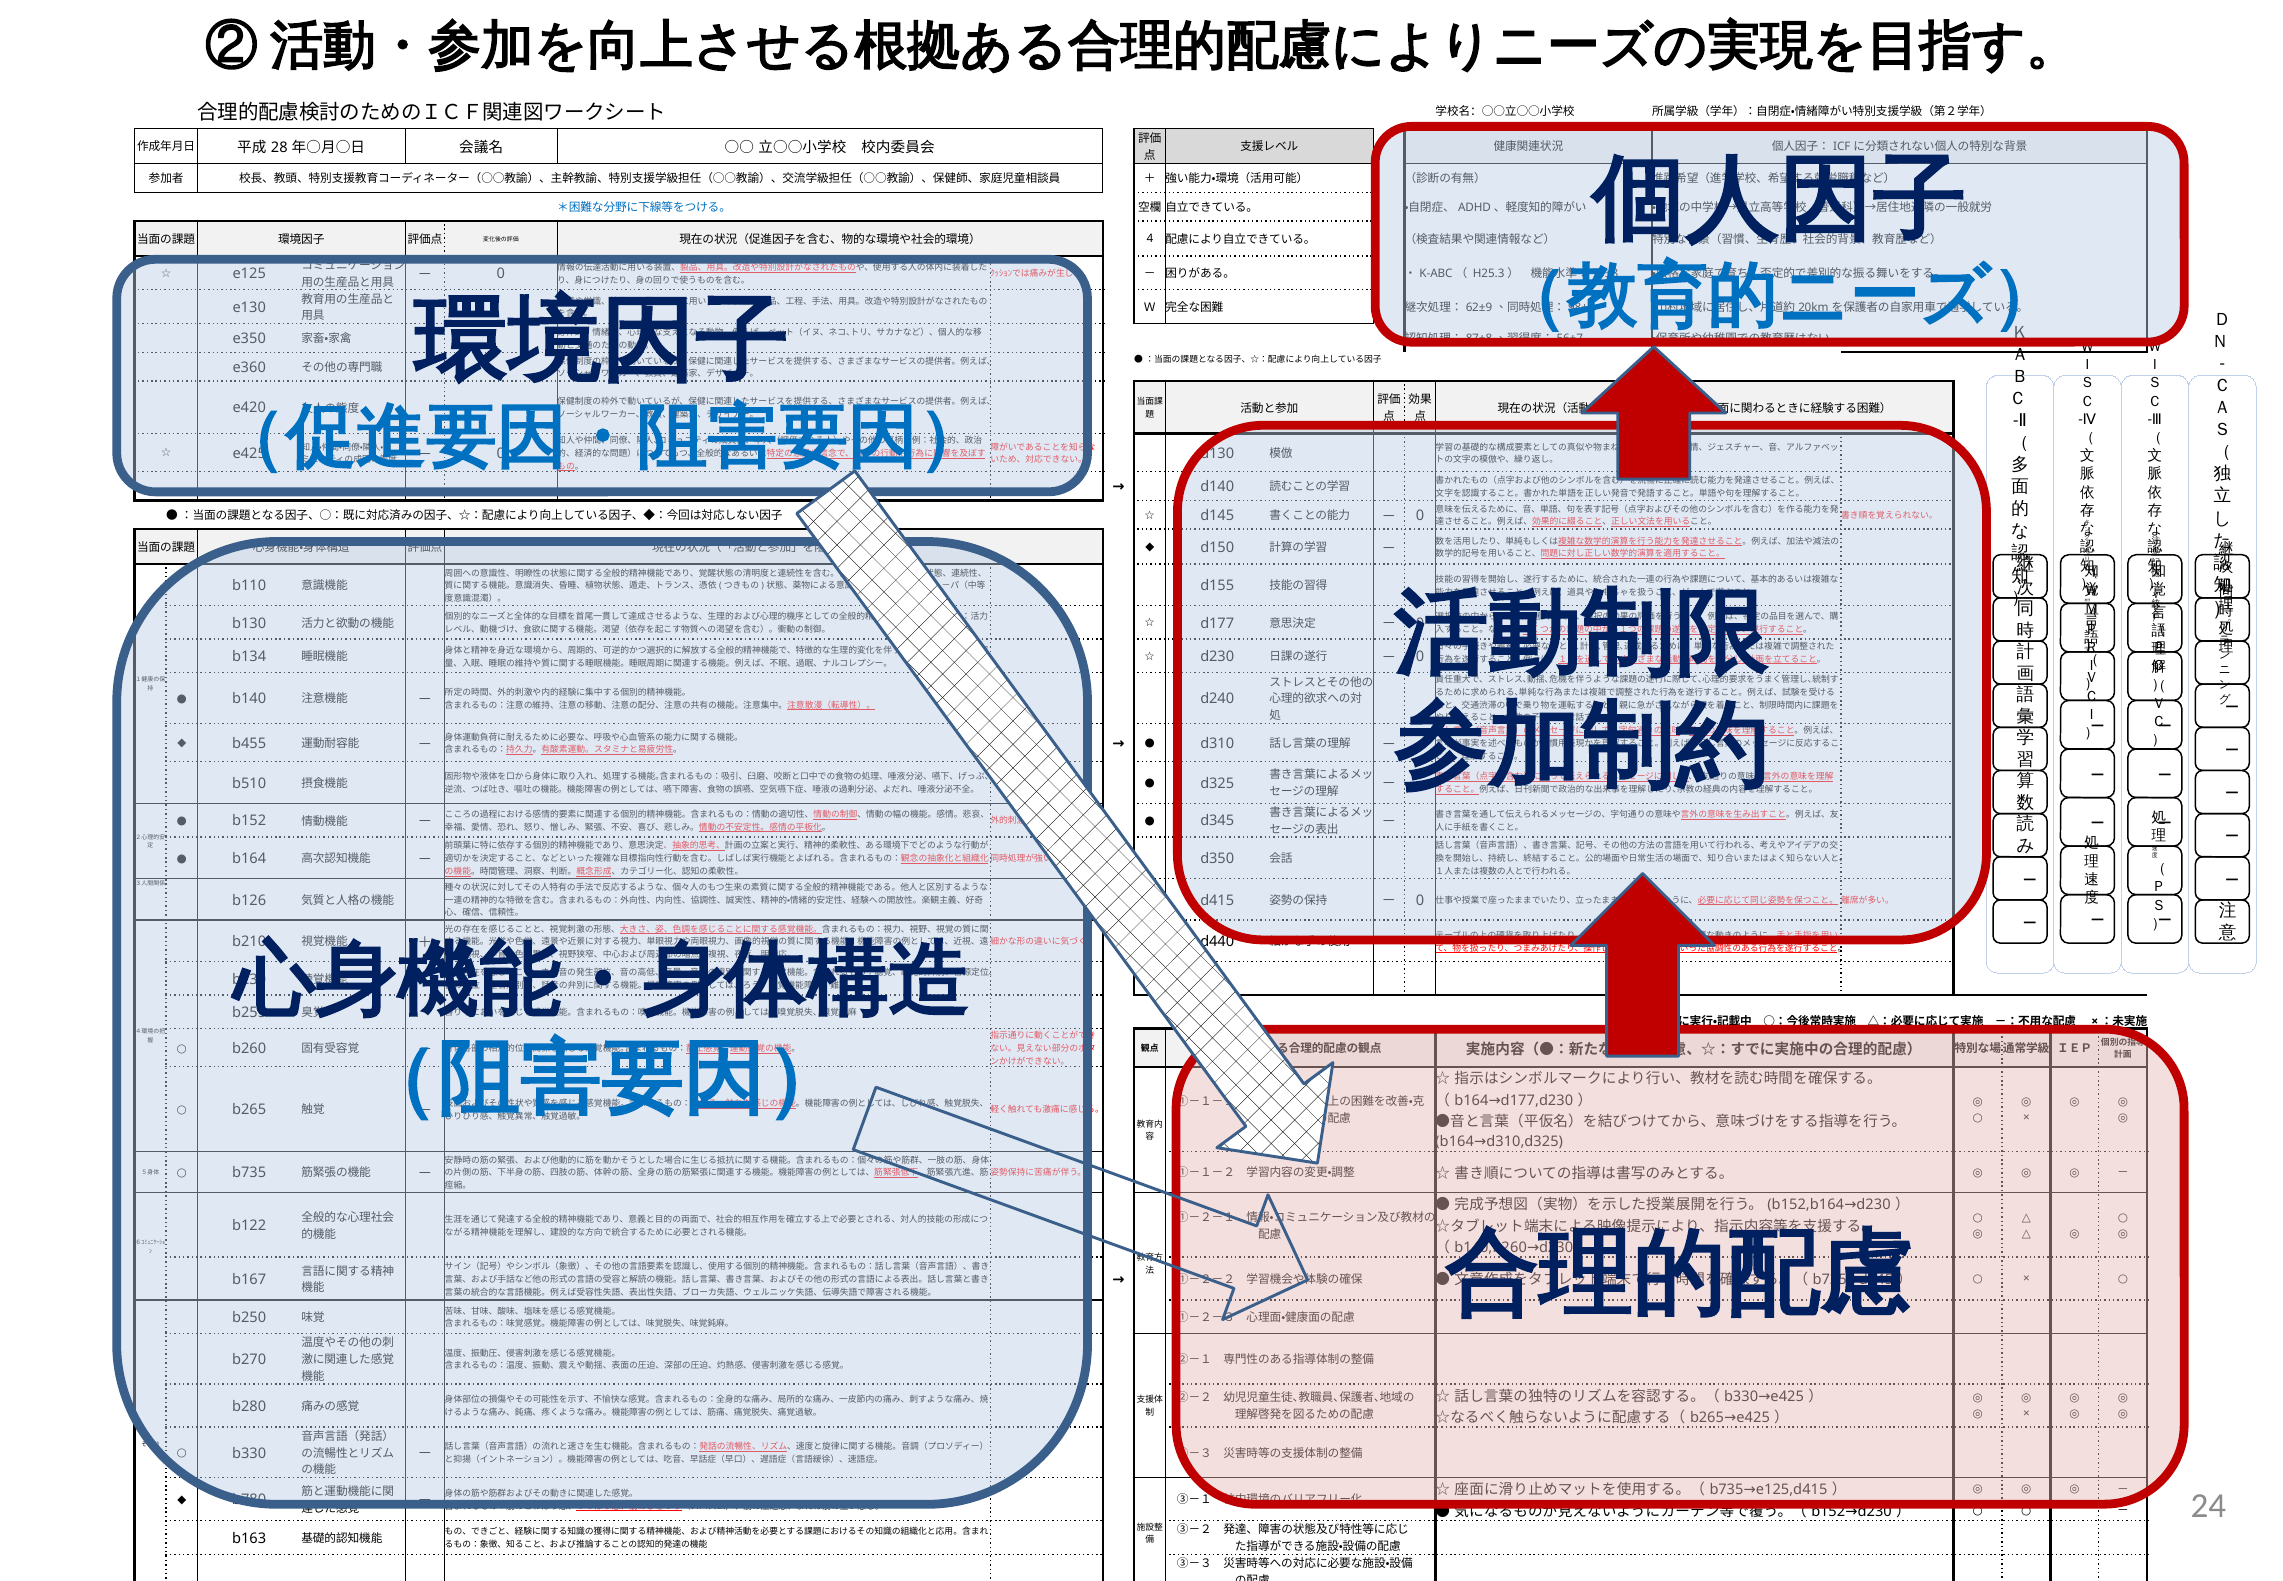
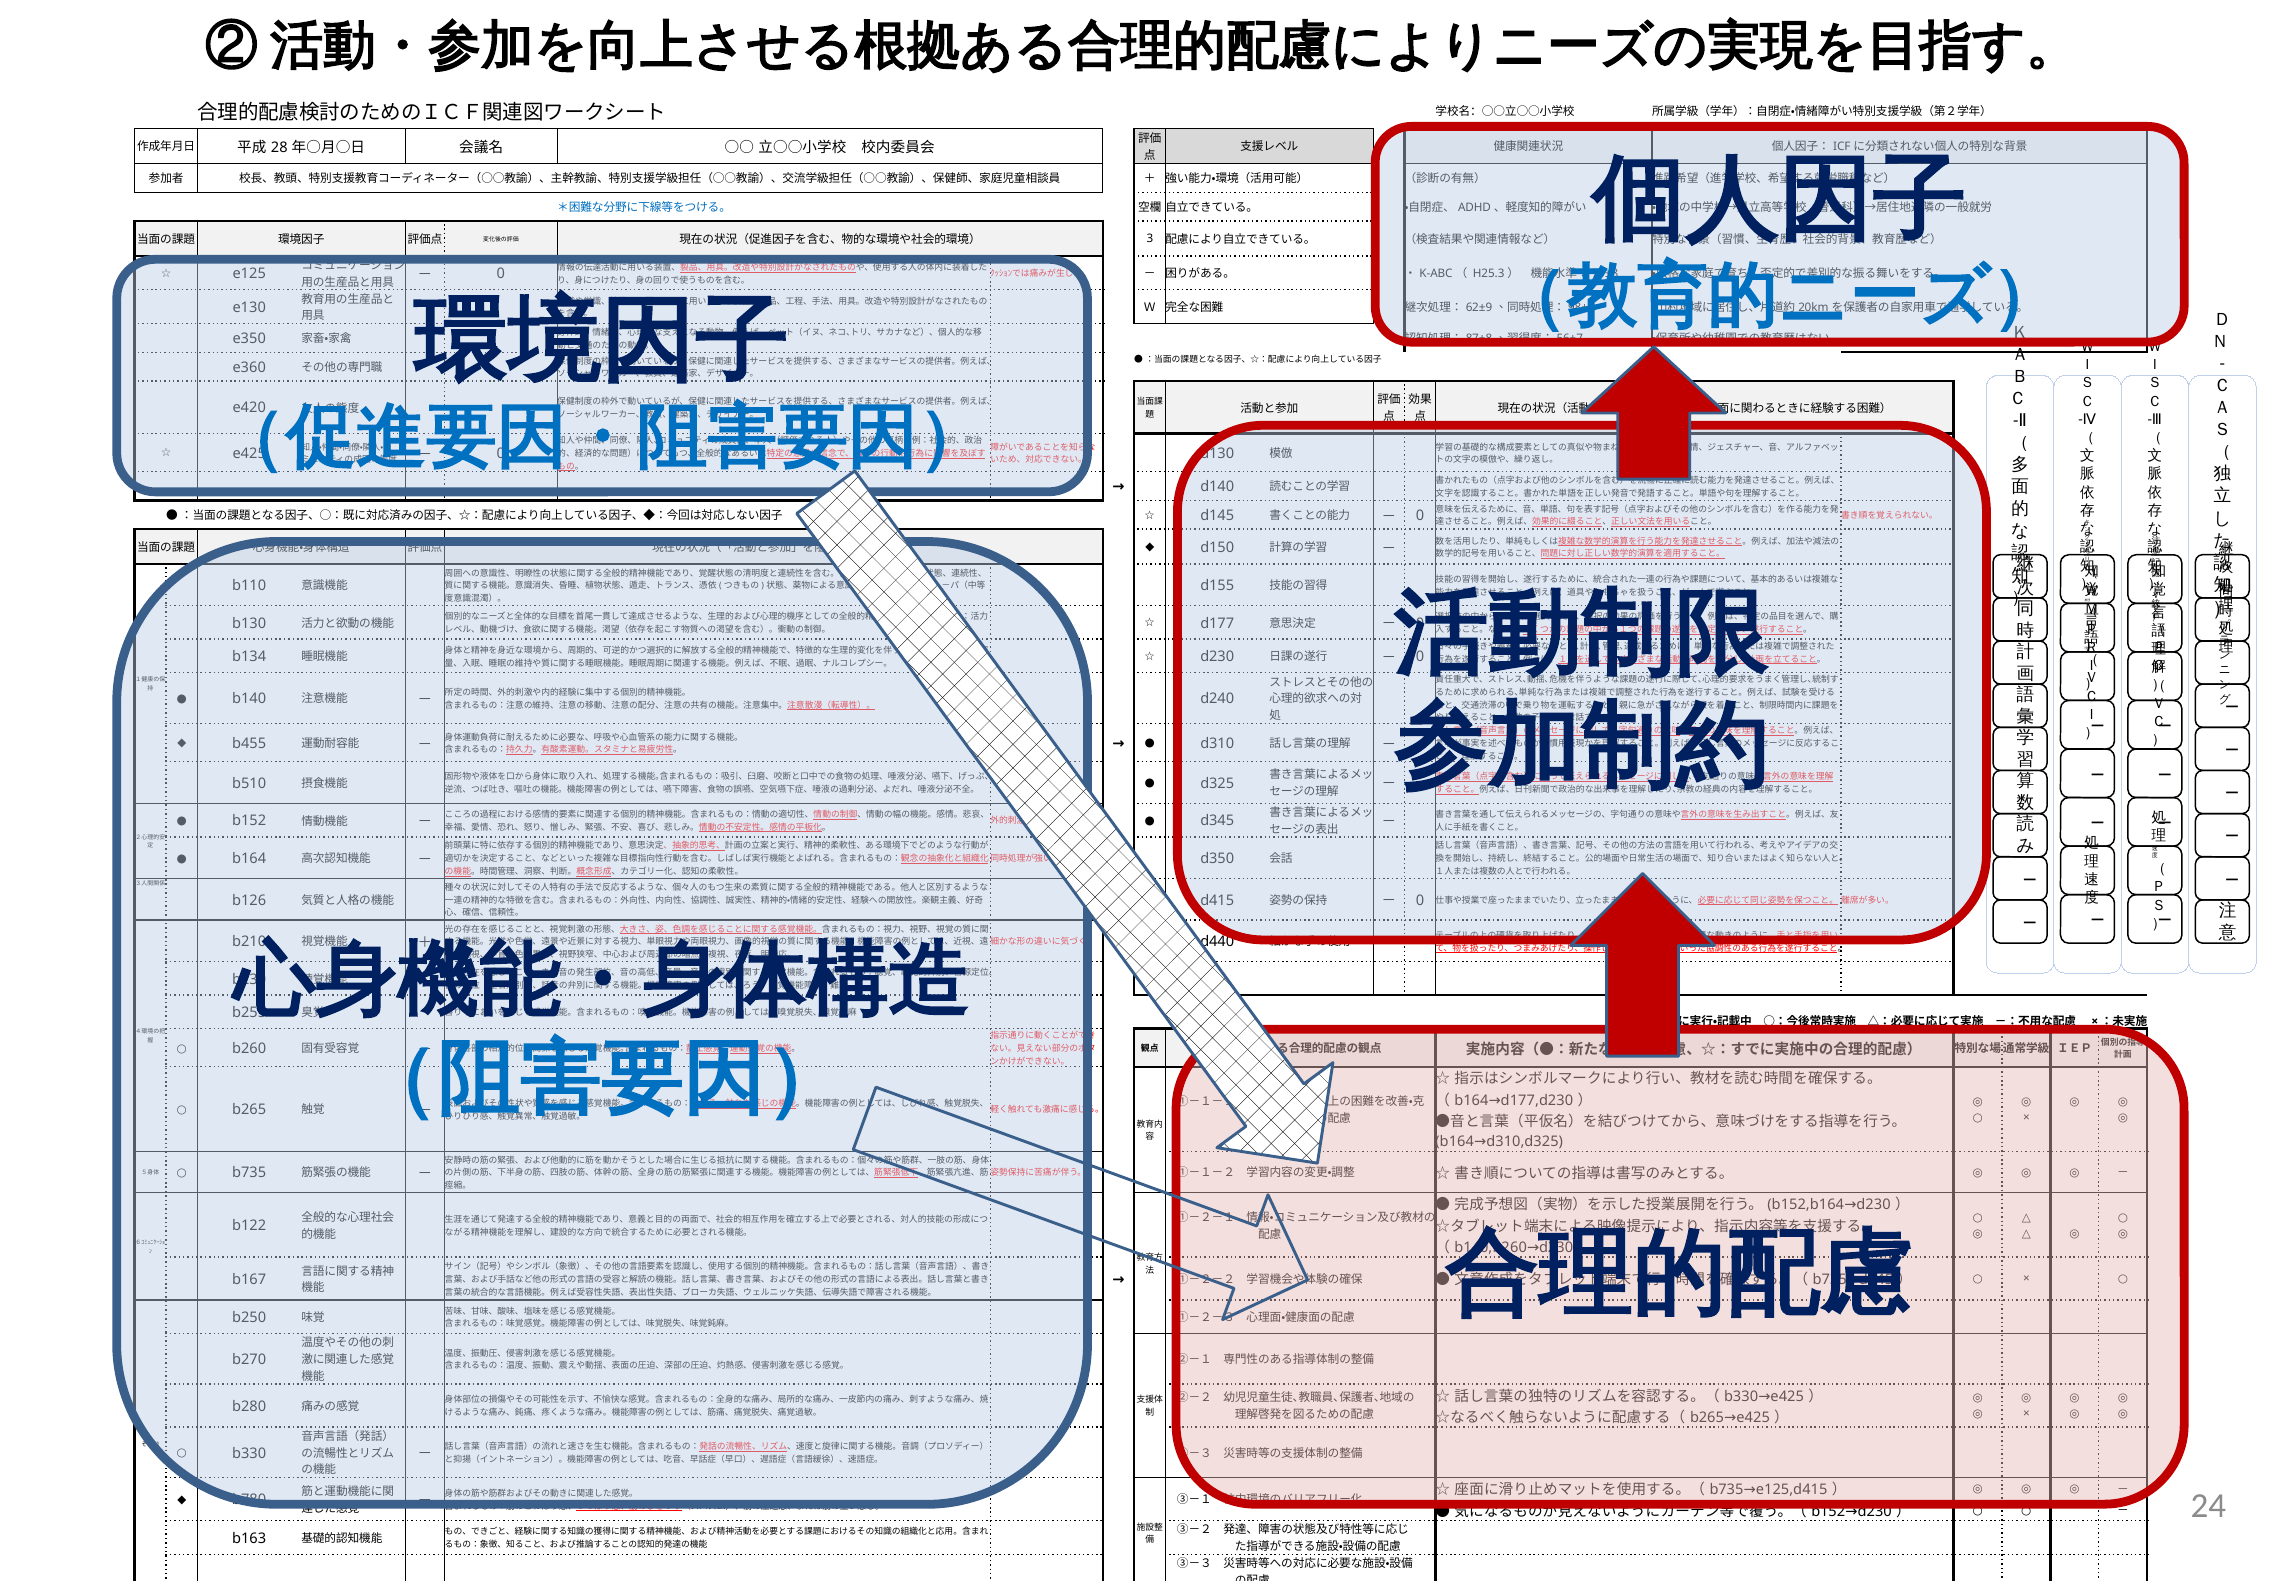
4: 4 -> 3 (1150, 239)
